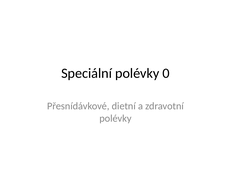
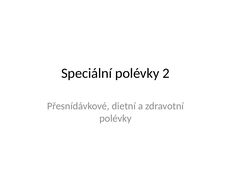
0: 0 -> 2 (166, 73)
